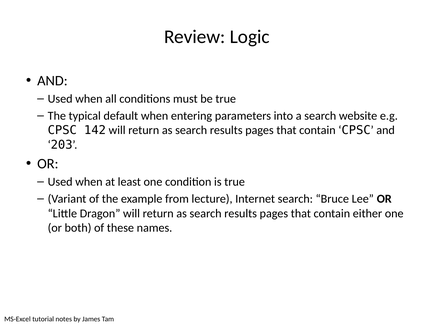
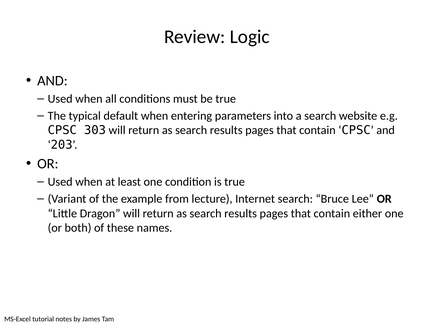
142: 142 -> 303 (95, 130)
